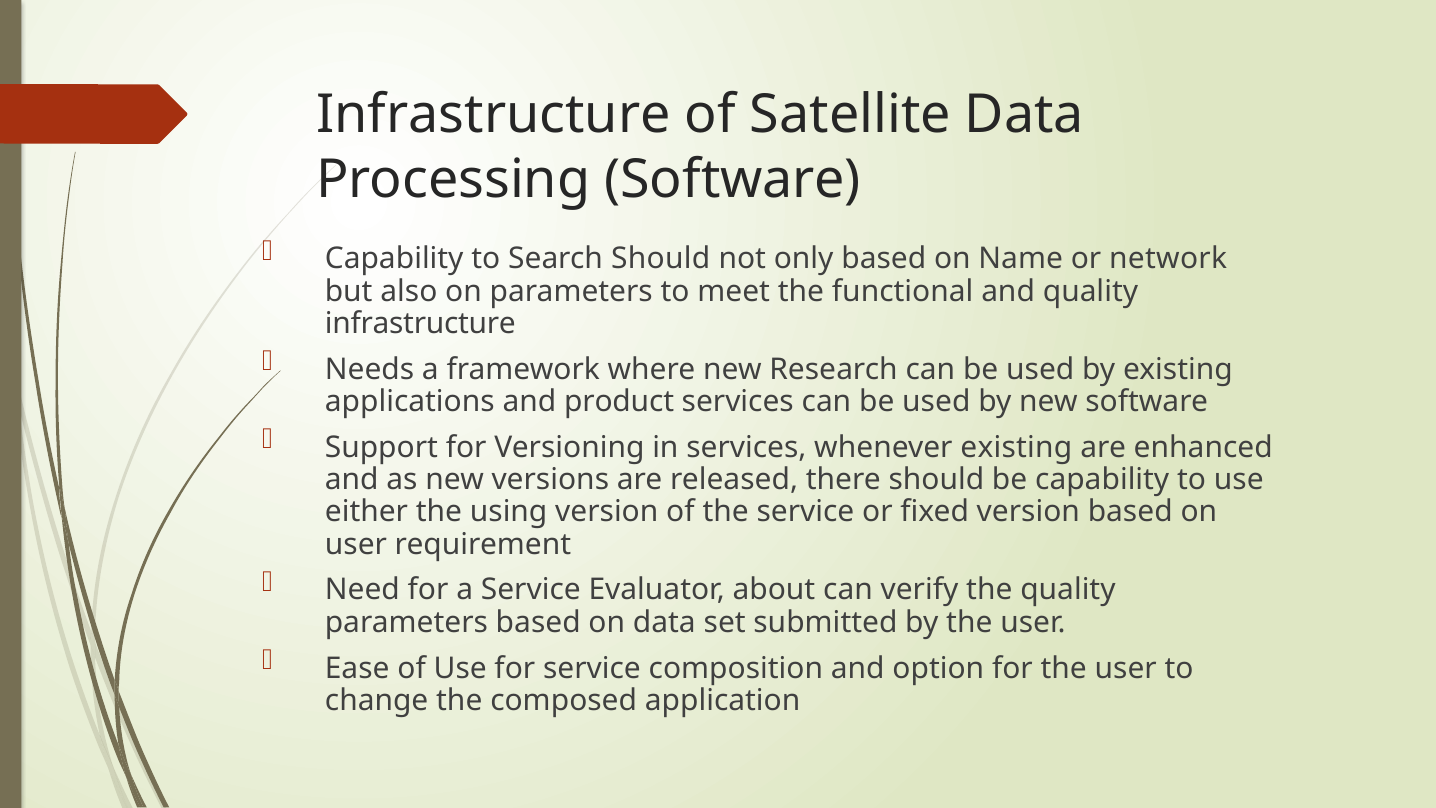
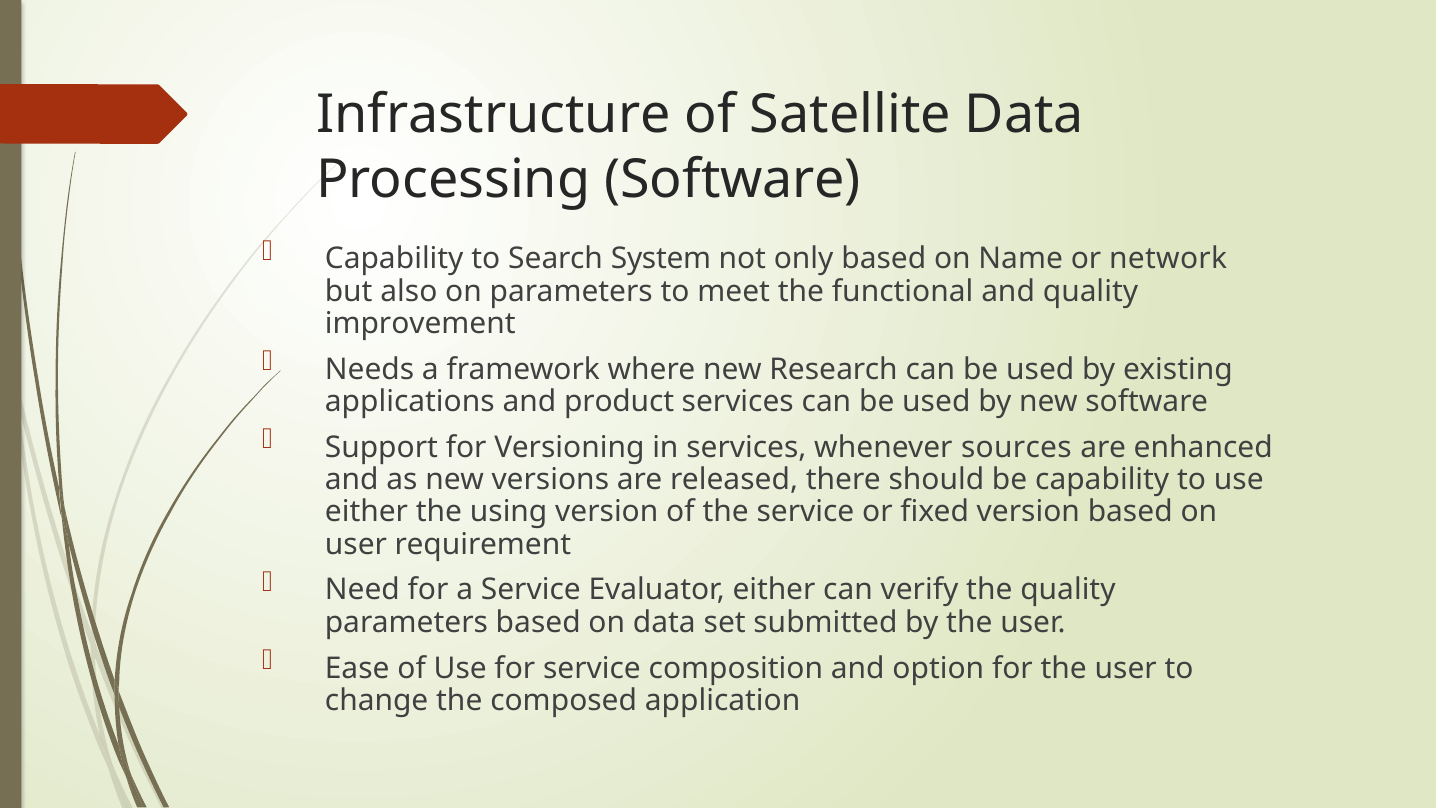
Search Should: Should -> System (661, 259)
infrastructure: infrastructure -> improvement (420, 323)
whenever existing: existing -> sources (1016, 447)
Evaluator about: about -> either (774, 590)
